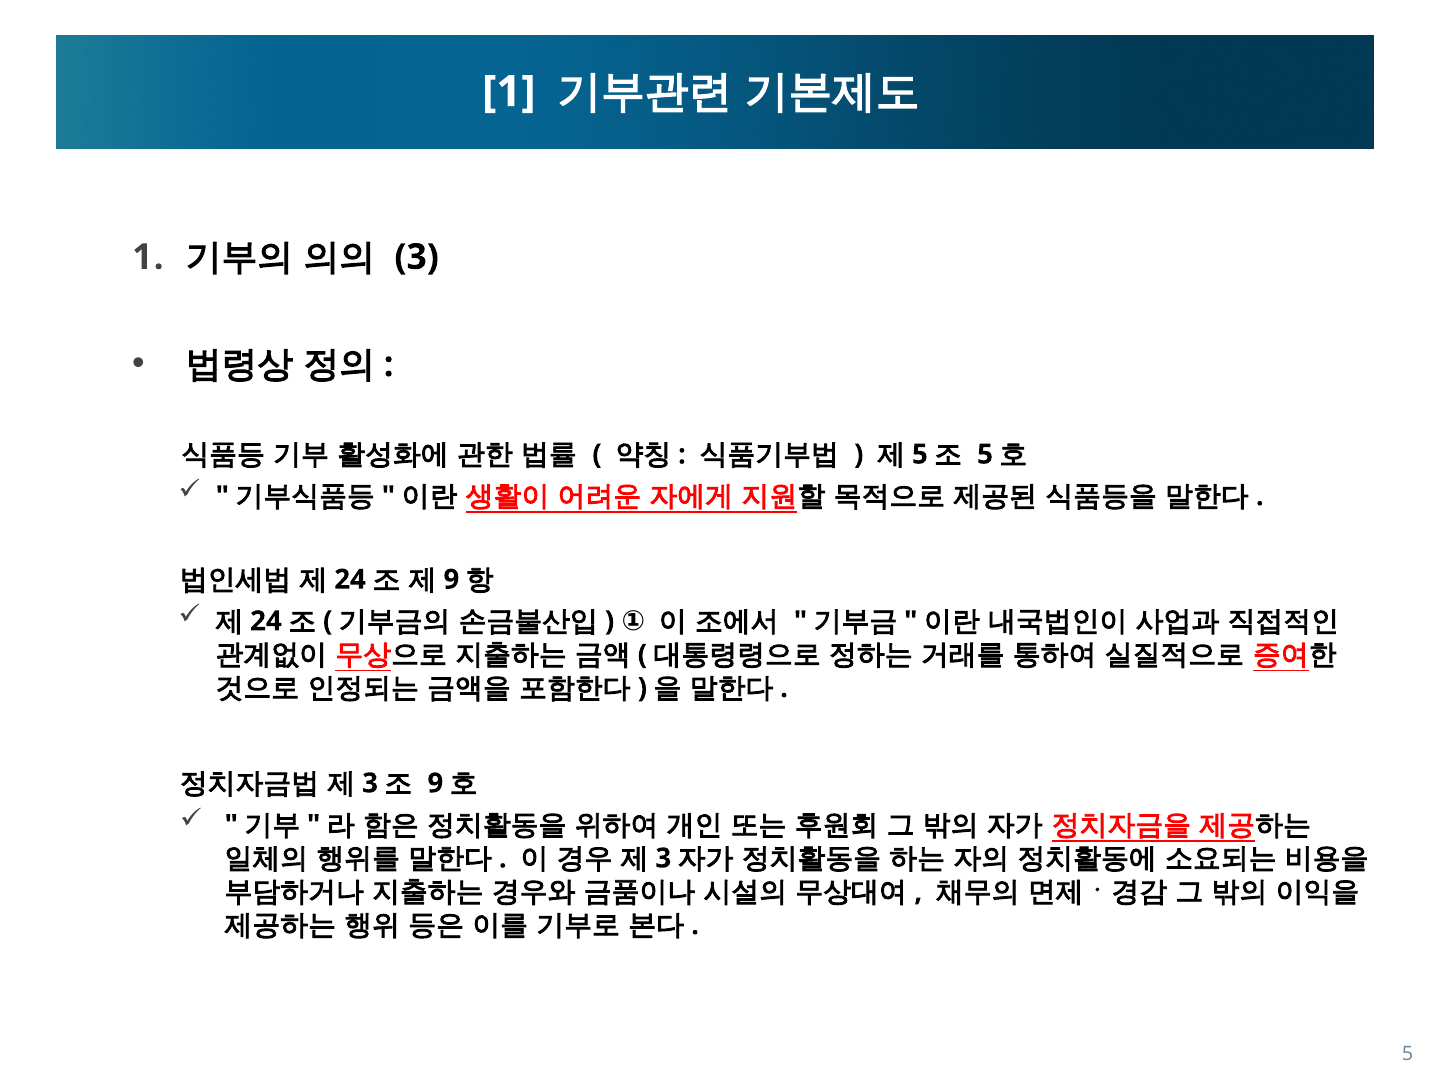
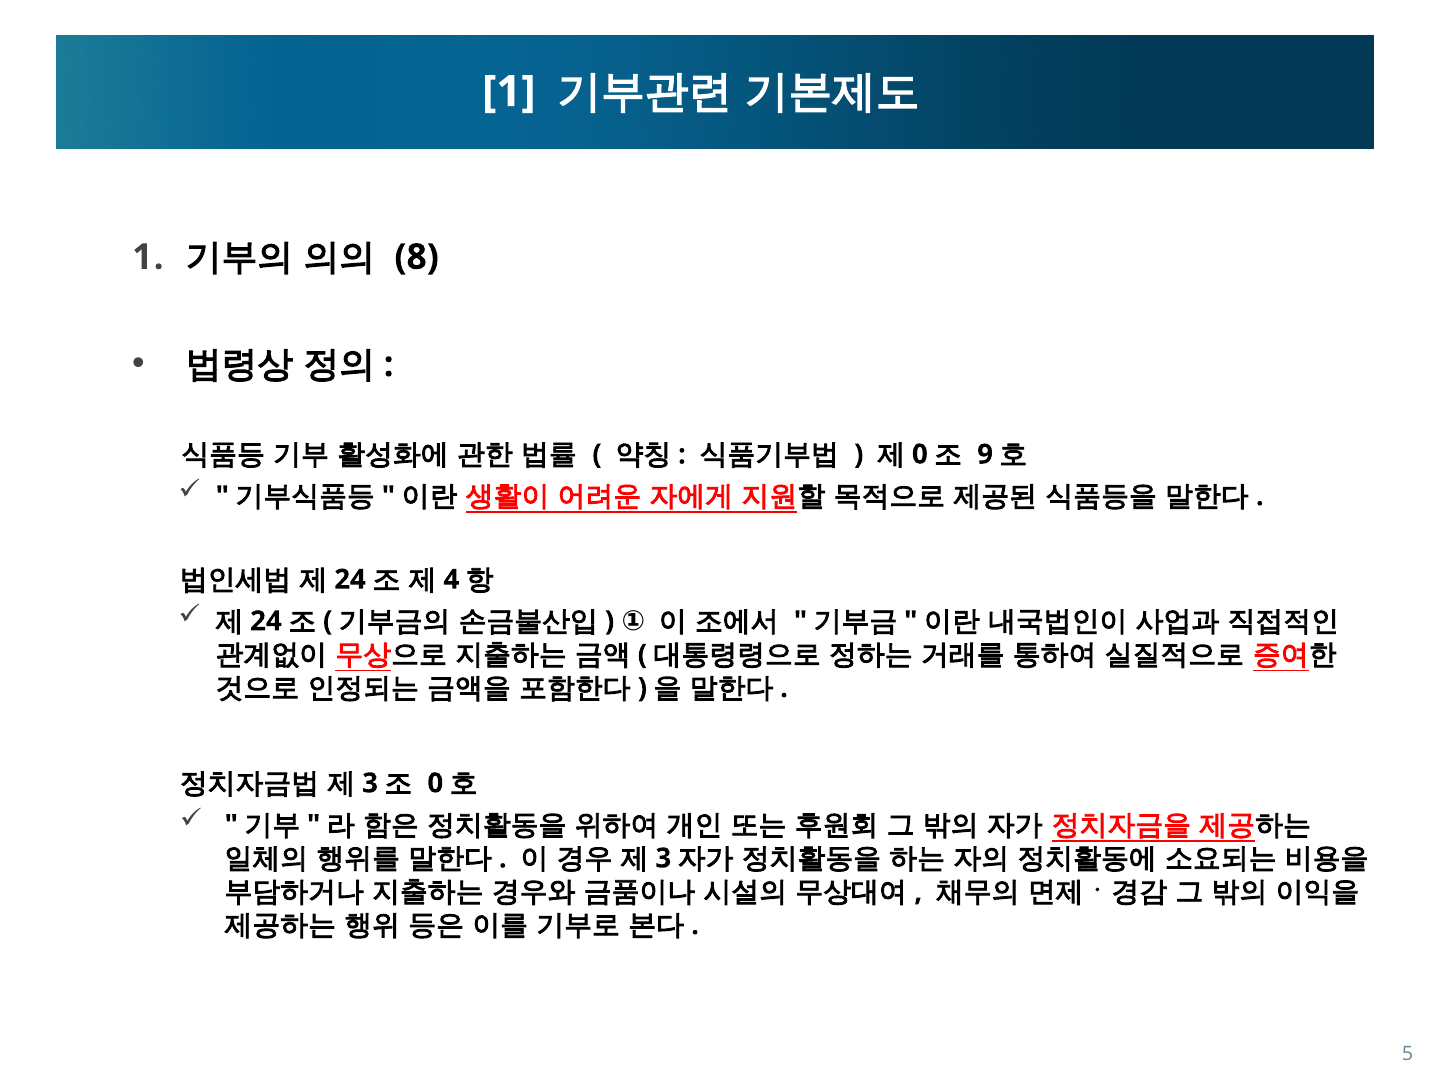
3: 3 -> 8 (417, 257)
5: 5 -> 0 (920, 455)
5: 5 -> 9 (985, 455)
9: 9 -> 4 (451, 580)
9: 9 -> 0 (435, 784)
